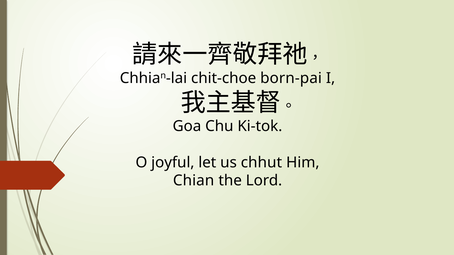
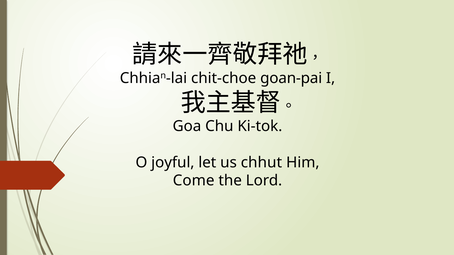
born-pai: born-pai -> goan-pai (291, 78)
Chian: Chian -> Come (194, 181)
